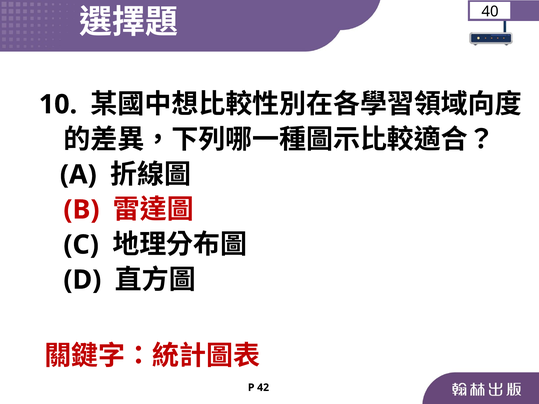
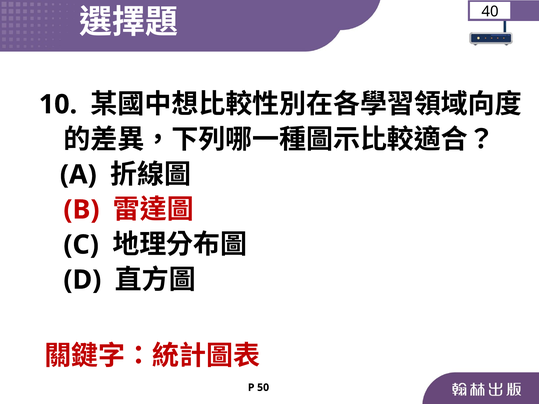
42: 42 -> 50 (263, 388)
